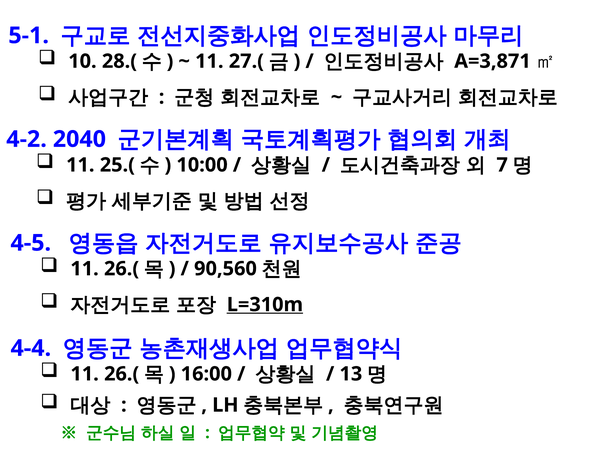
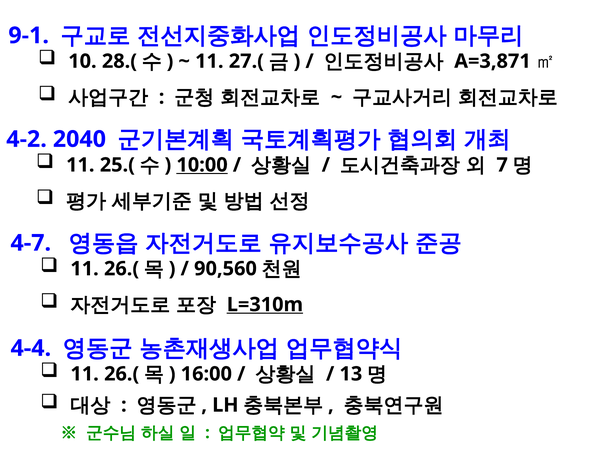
5-1: 5-1 -> 9-1 (29, 36)
10:00 underline: none -> present (202, 165)
4-5: 4-5 -> 4-7 (31, 243)
